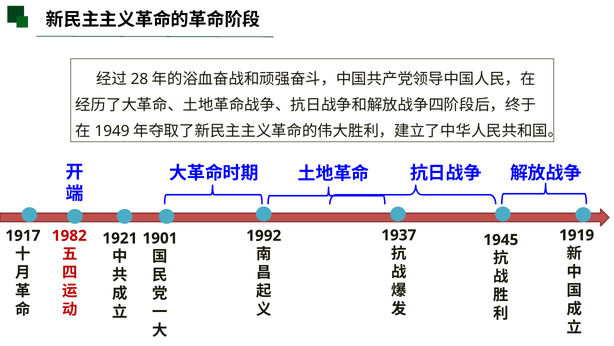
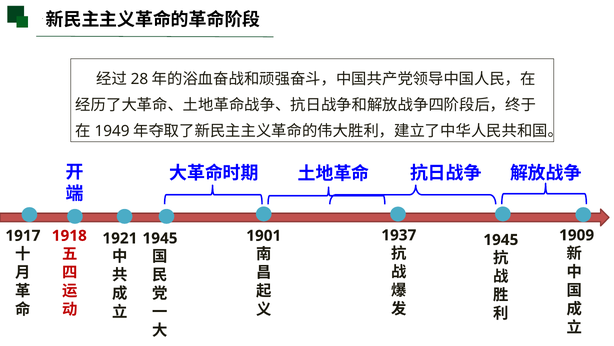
1919: 1919 -> 1909 (577, 235)
1982: 1982 -> 1918 (69, 235)
1992: 1992 -> 1901 (264, 235)
1901: 1901 -> 1945 (160, 238)
